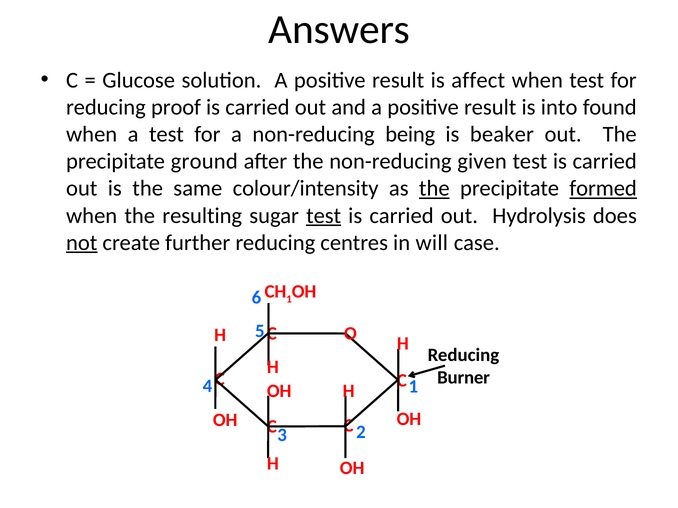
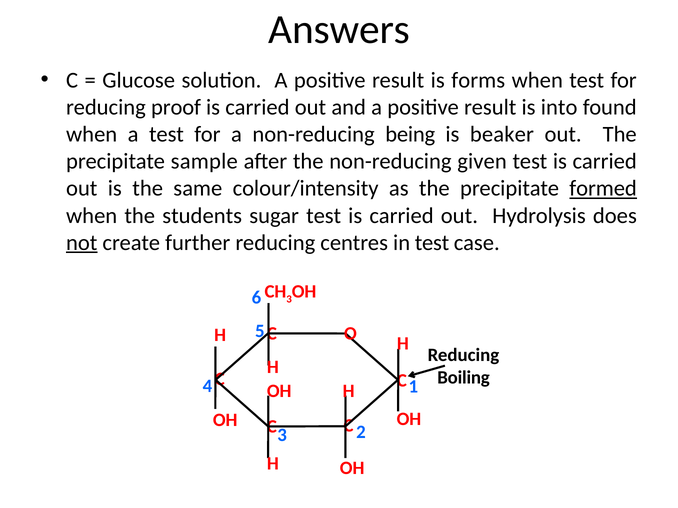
affect: affect -> forms (478, 80)
ground: ground -> sample (204, 162)
the underline: present -> none (434, 189)
resulting: resulting -> students (202, 216)
test underline: present -> none (324, 216)
in will: will -> test (432, 243)
1: 1 -> 3 (289, 299)
Burner: Burner -> Boiling (464, 378)
